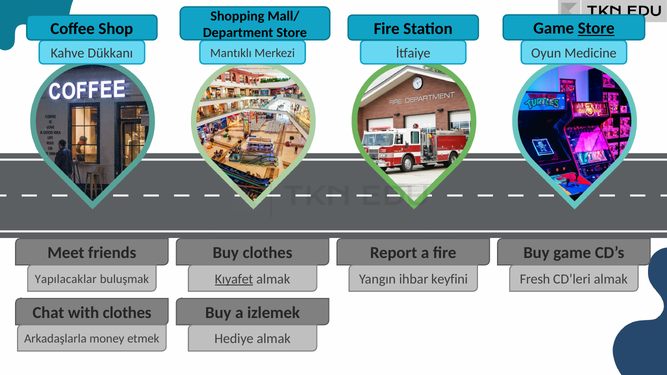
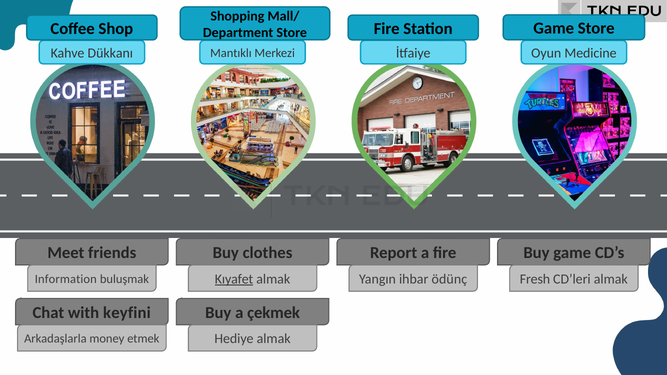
Store underline: present -> none (596, 28)
keyfini: keyfini -> ödünç (449, 279)
Yapılacaklar: Yapılacaklar -> Information (66, 279)
with clothes: clothes -> keyfini (127, 313)
izlemek: izlemek -> çekmek (274, 313)
